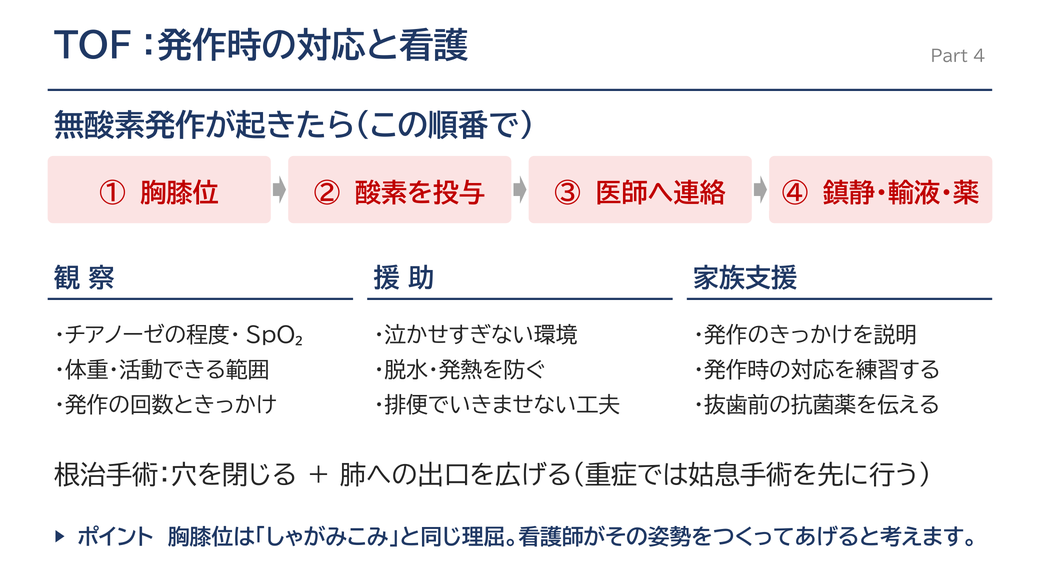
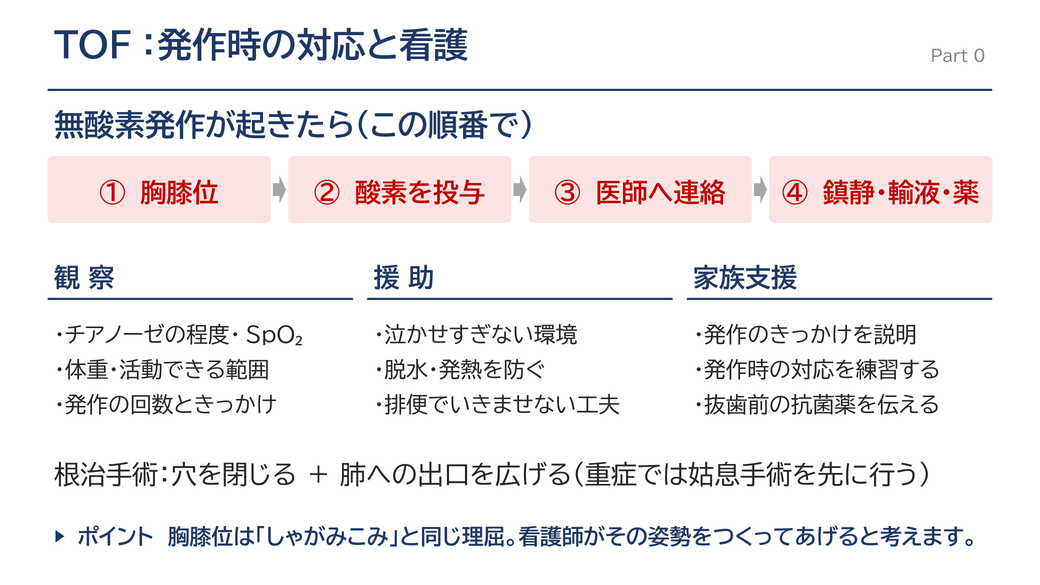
4: 4 -> 0 (980, 56)
